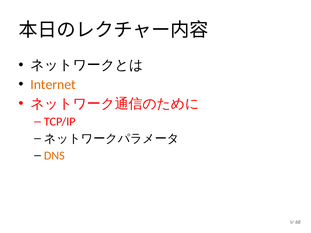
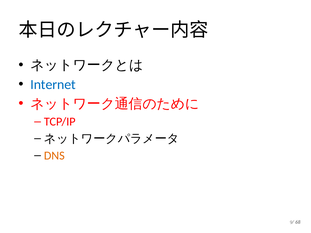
Internet colour: orange -> blue (53, 85)
